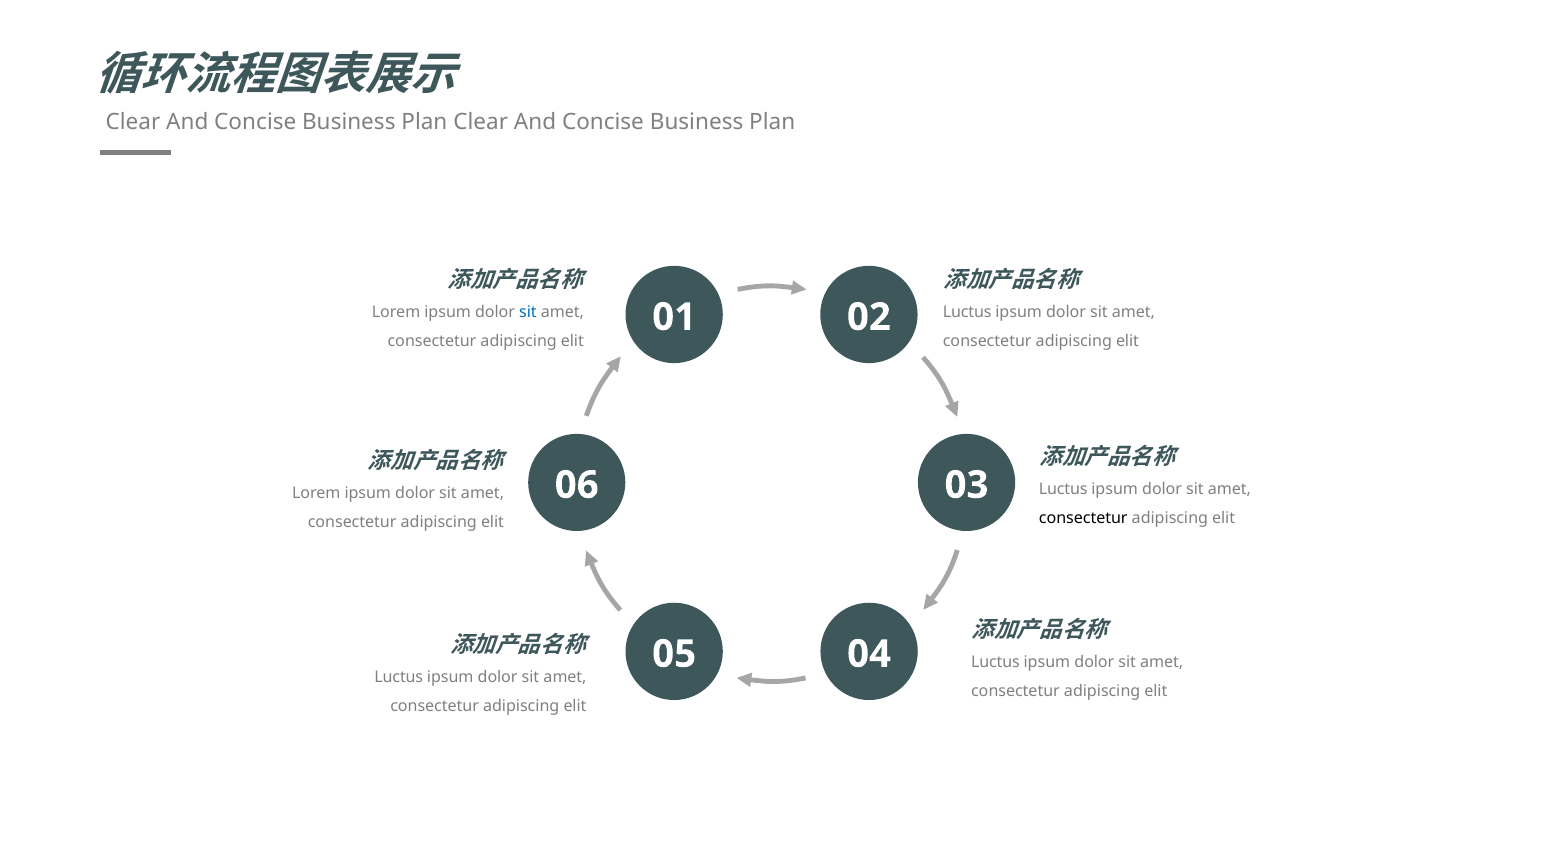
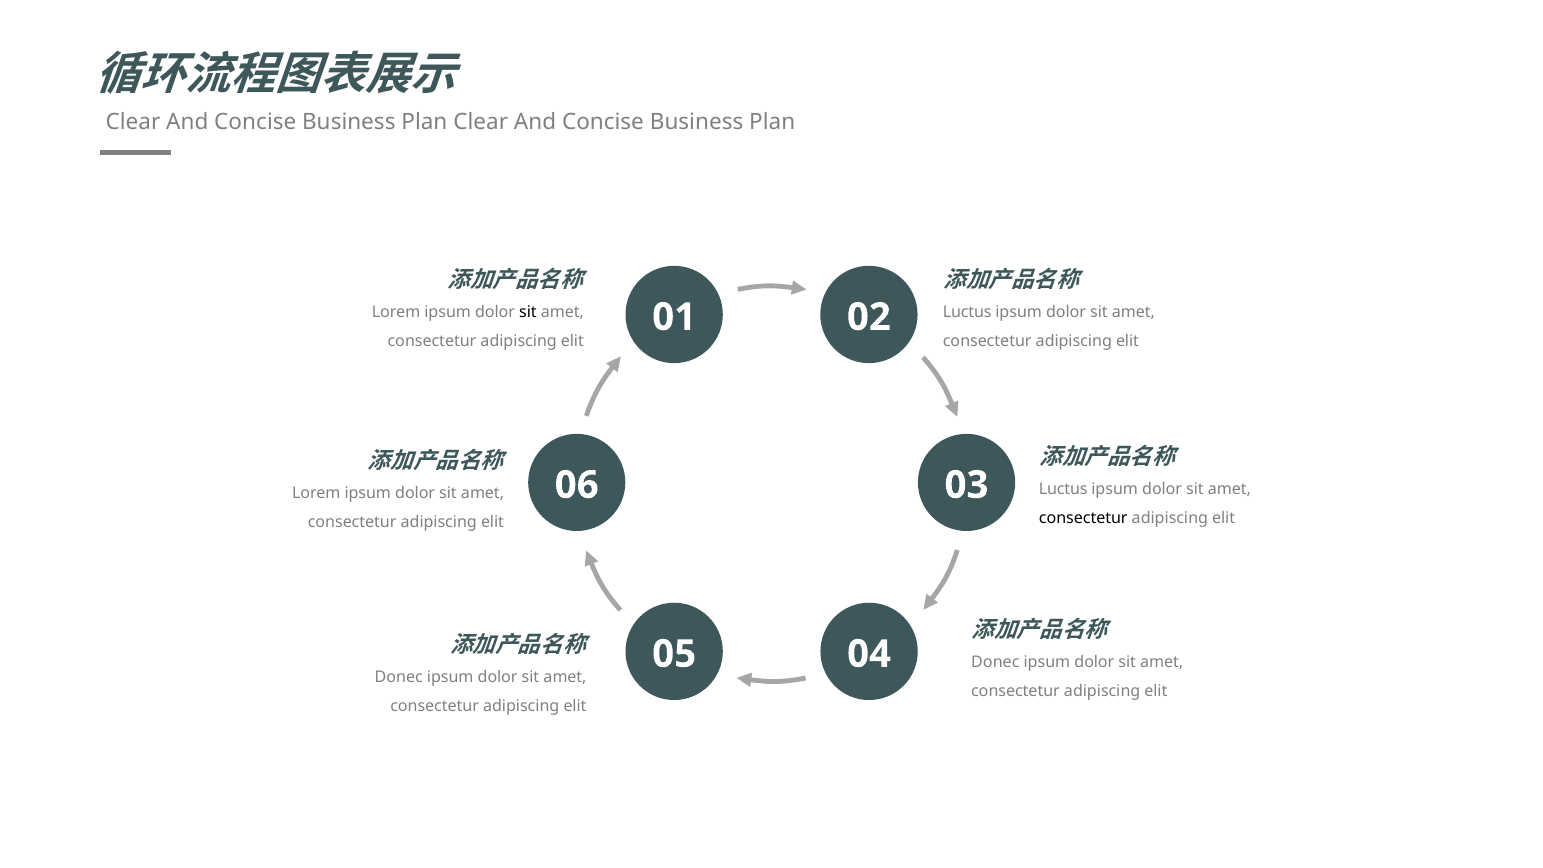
sit colour: blue -> black (528, 312)
Luctus: Luctus -> Donec (995, 662)
Luctus: Luctus -> Donec (399, 677)
